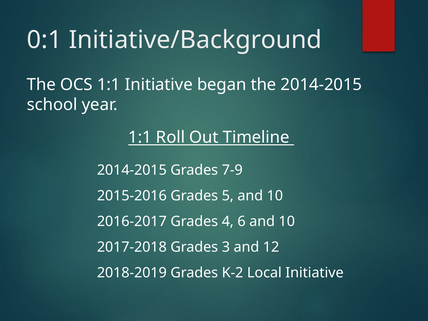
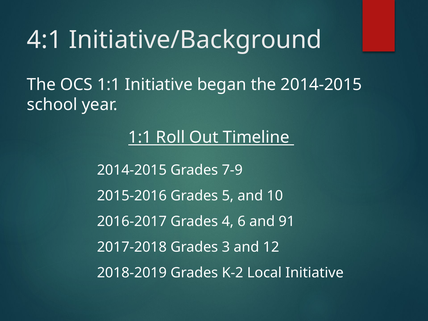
0:1: 0:1 -> 4:1 (45, 40)
6 and 10: 10 -> 91 (287, 221)
